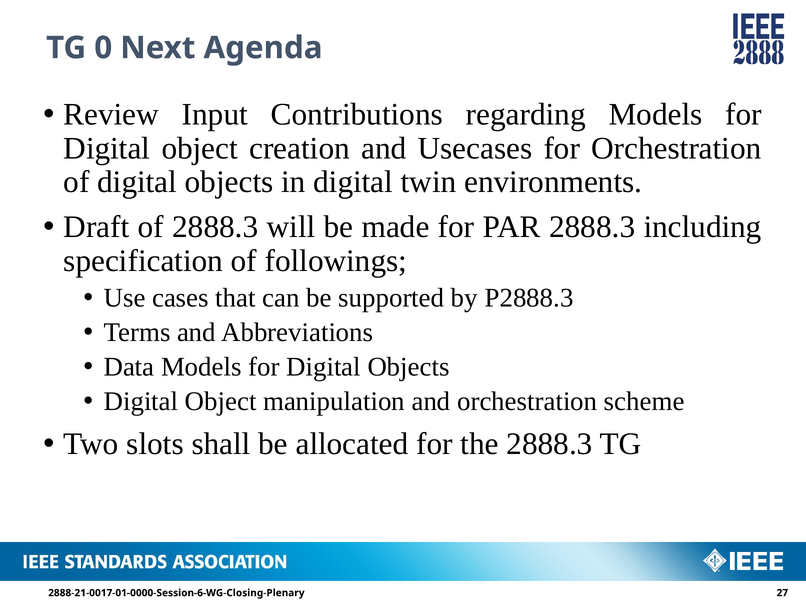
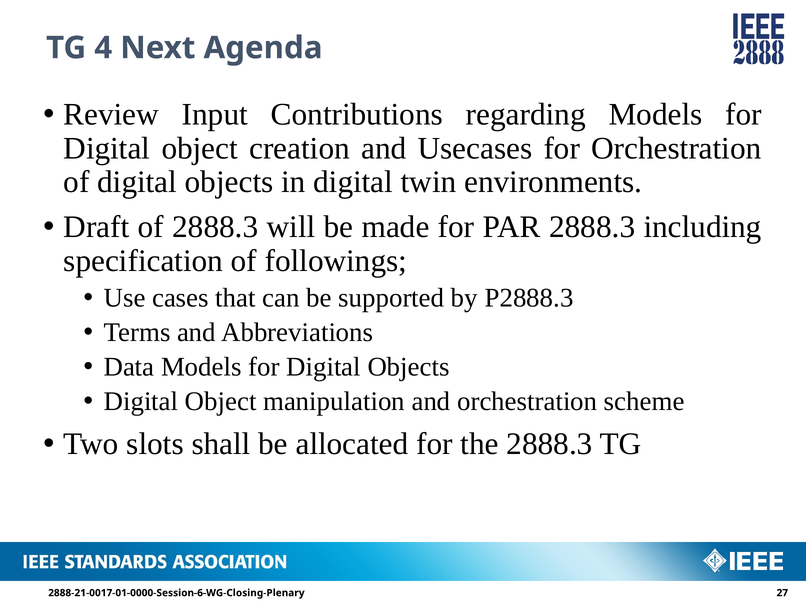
0: 0 -> 4 (103, 48)
